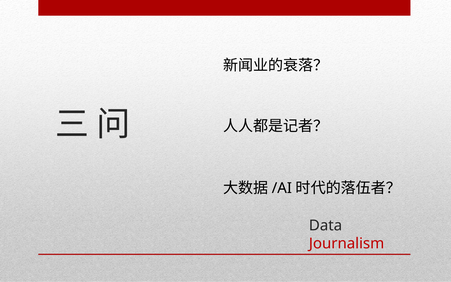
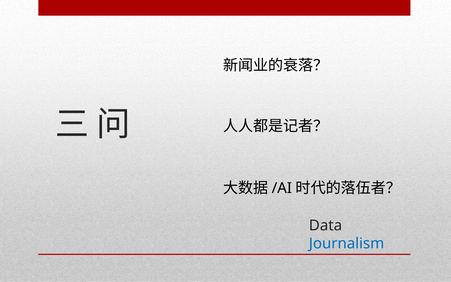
Journalism colour: red -> blue (347, 243)
